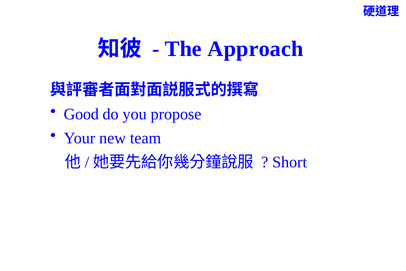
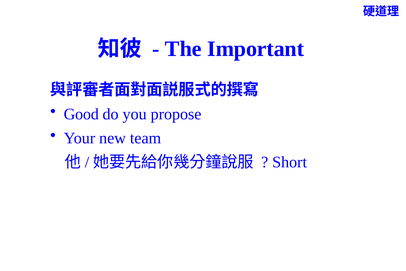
Approach: Approach -> Important (256, 49)
